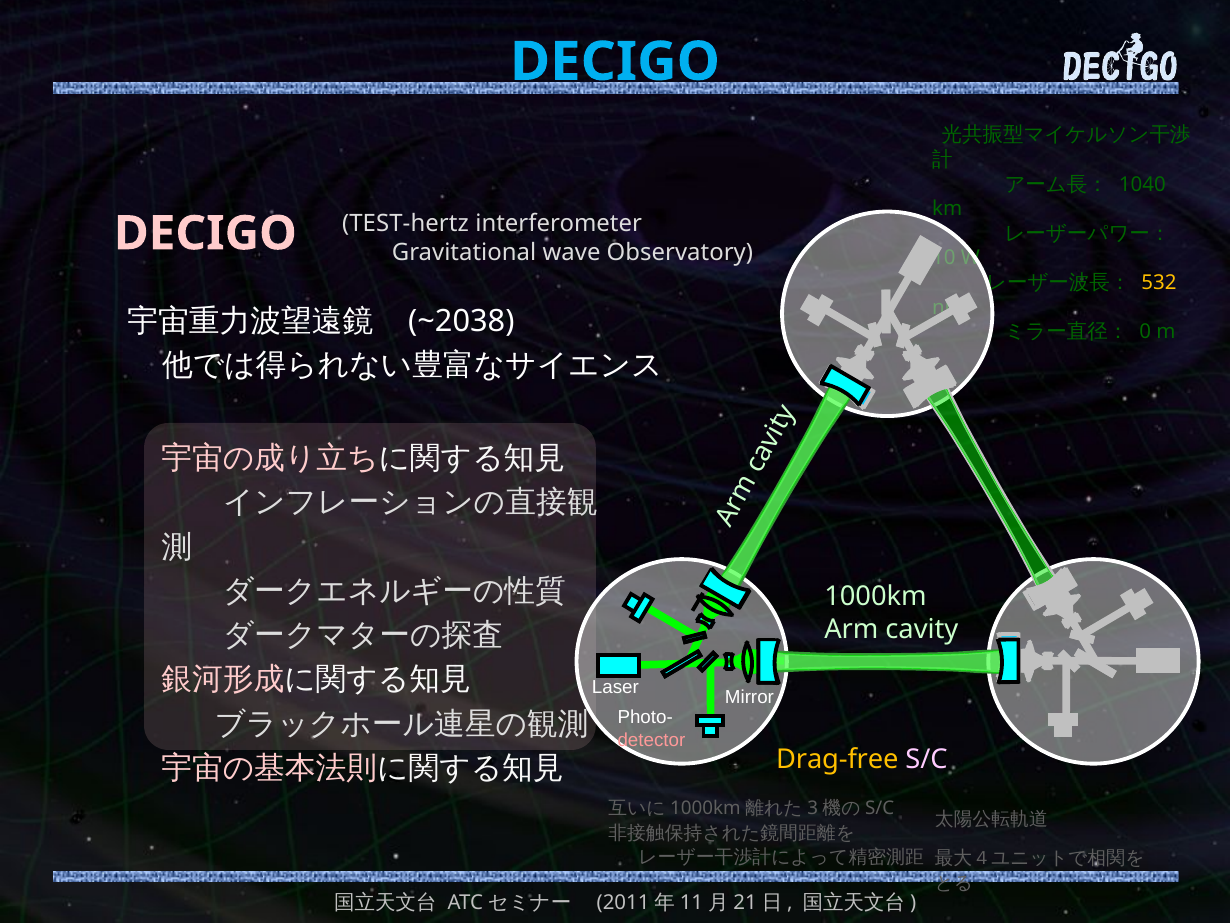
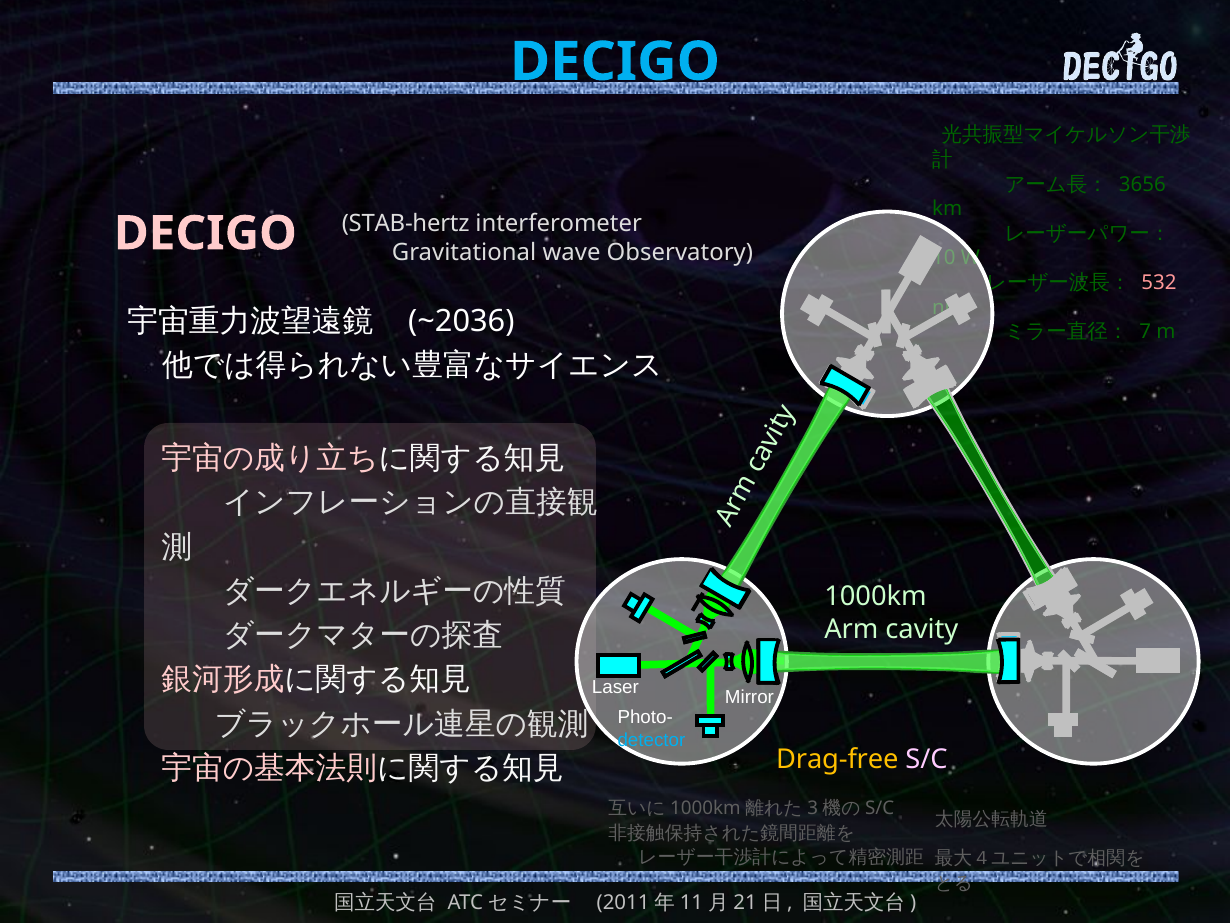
1040: 1040 -> 3656 (1142, 184)
TEST-hertz: TEST-hertz -> STAB-hertz (406, 224)
532 colour: yellow -> pink (1159, 283)
~2038: ~2038 -> ~2036 (461, 321)
0: 0 -> 7 (1145, 332)
detector colour: pink -> light blue (651, 740)
